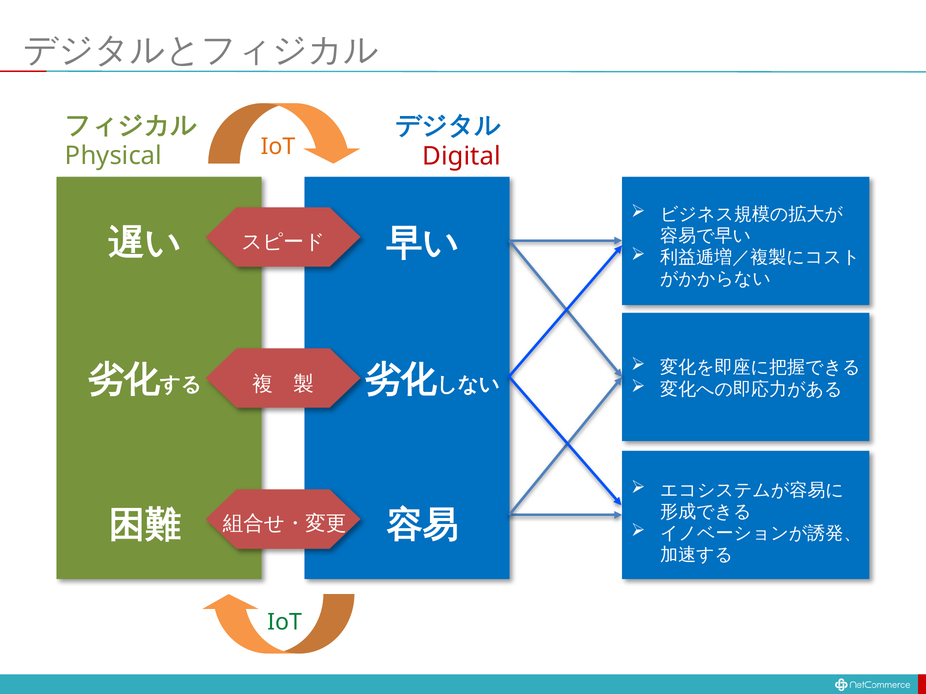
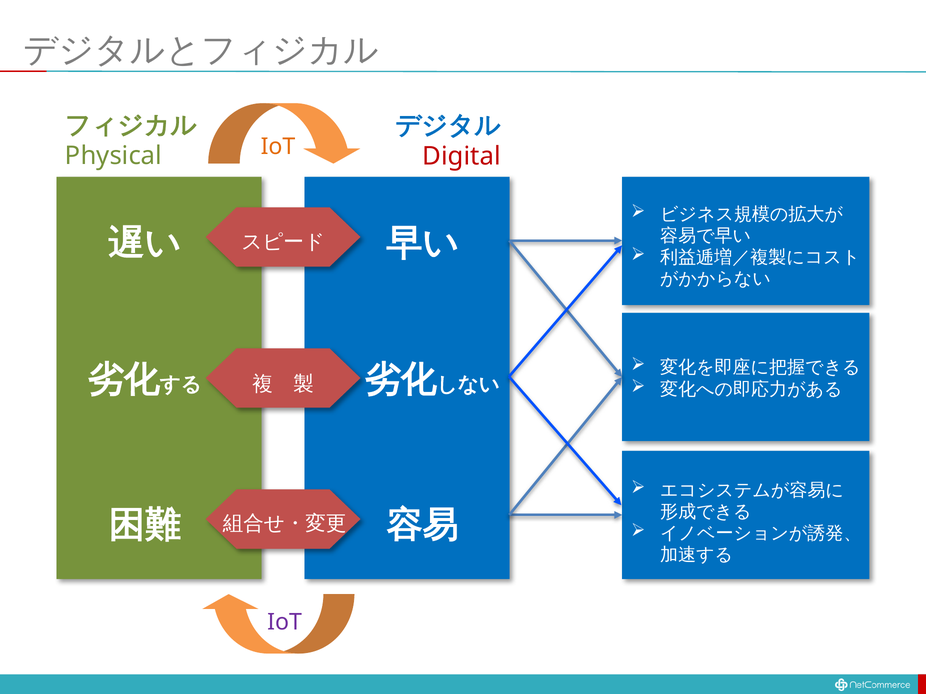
IoT colour: green -> purple (285, 622)
